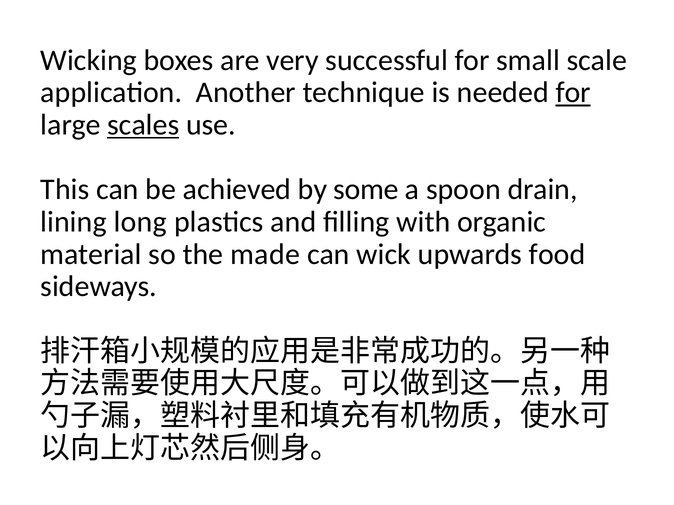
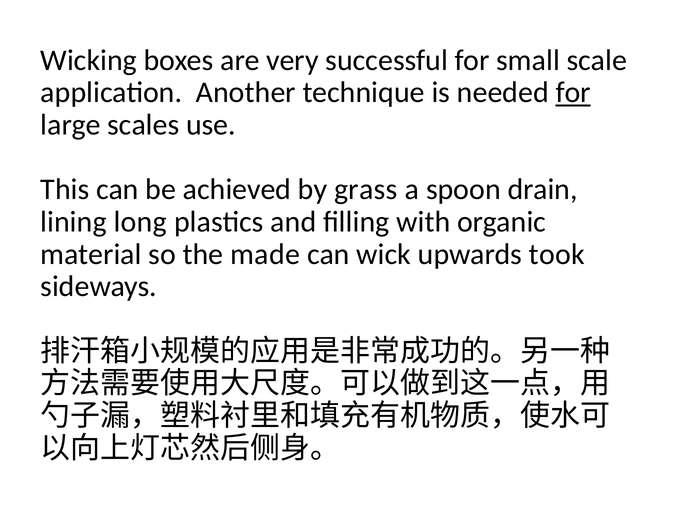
scales underline: present -> none (143, 125)
some: some -> grass (366, 190)
food: food -> took (557, 254)
